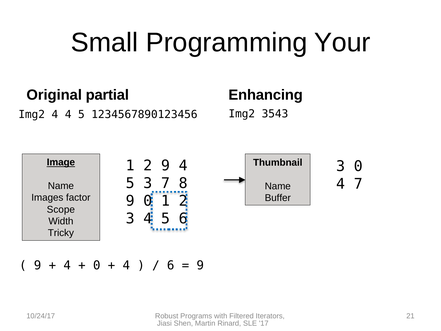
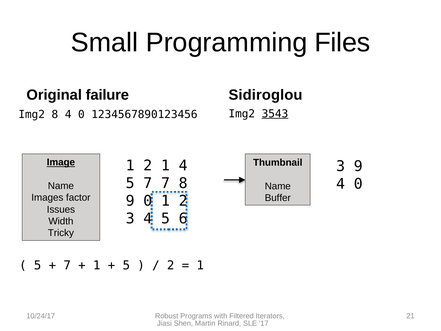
Your: Your -> Files (342, 43)
partial: partial -> failure (107, 95)
Enhancing: Enhancing -> Sidiroglou (265, 95)
Img2 4: 4 -> 8 (55, 114)
5: 5 -> 0 (81, 114)
3543 underline: none -> present (275, 114)
2 9: 9 -> 1 (165, 166)
3 0: 0 -> 9 (358, 166)
5 3: 3 -> 7 (148, 183)
7: 7 -> 0 (358, 184)
Scope: Scope -> Issues (61, 209)
9: 9 -> 5 (38, 265)
4: 4 -> 7 (67, 265)
0: 0 -> 1 (97, 265)
4: 4 -> 5 (126, 265)
6: 6 -> 2 (171, 265)
9: 9 -> 1 (200, 265)
